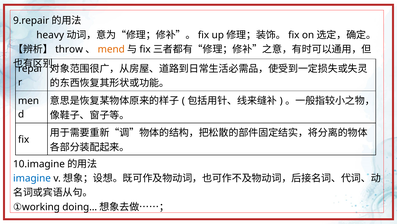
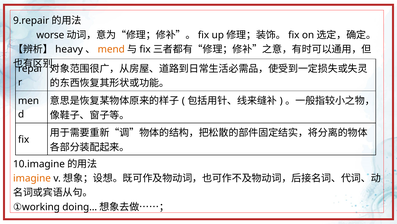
heavy: heavy -> worse (50, 35)
throw: throw -> heavy (69, 49)
imagine colour: blue -> orange (32, 178)
